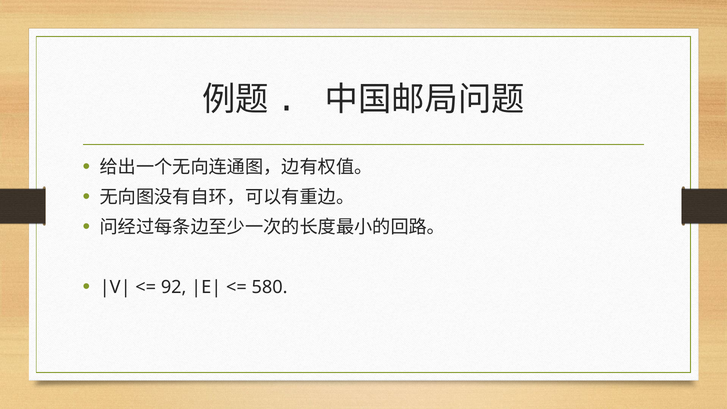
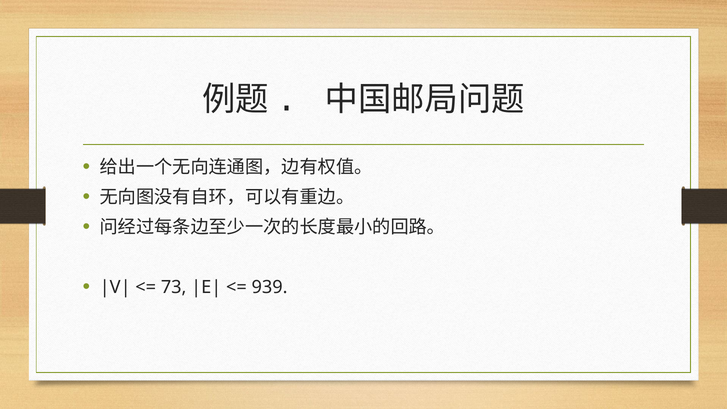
92: 92 -> 73 (174, 287)
580: 580 -> 939 (270, 287)
